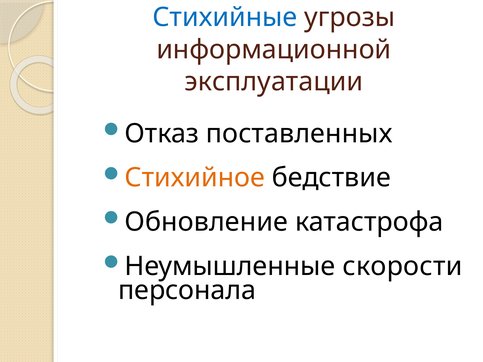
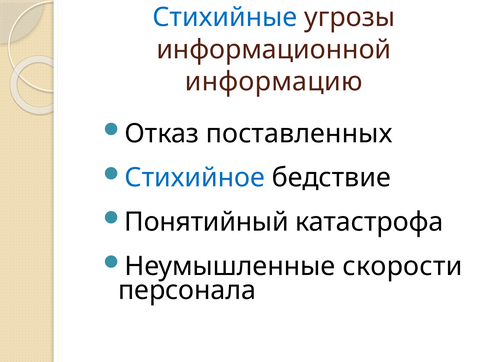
эксплуатации: эксплуатации -> информацию (274, 82)
Стихийное colour: orange -> blue (195, 178)
Обновление: Обновление -> Понятийный (206, 222)
